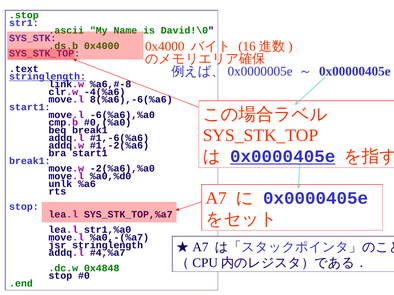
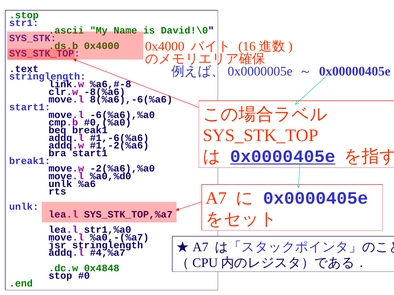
stringlength underline: present -> none (48, 77)
-4(%a6: -4(%a6 -> -8(%a6 (105, 92)
stop: stop -> unlk (24, 207)
